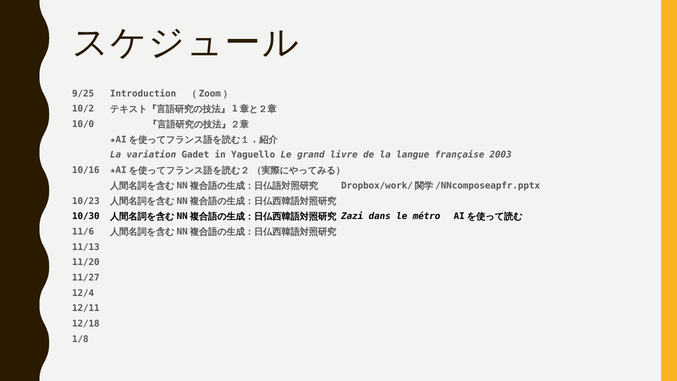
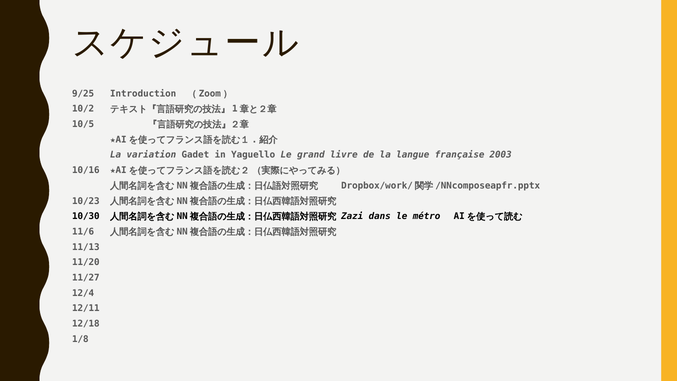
10/0: 10/0 -> 10/5 (83, 124)
